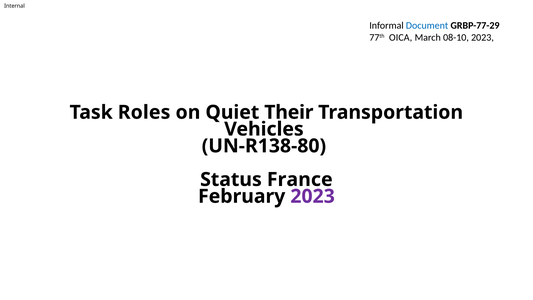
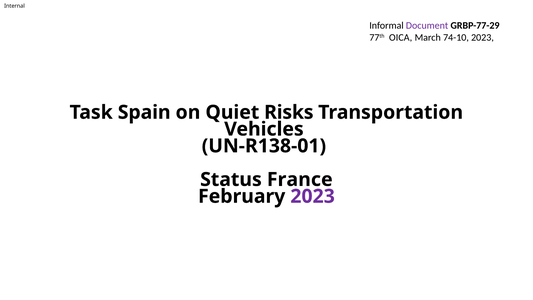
Document colour: blue -> purple (427, 25)
08-10: 08-10 -> 74-10 (456, 37)
Roles: Roles -> Spain (144, 112)
Their: Their -> Risks (289, 112)
UN-R138-80: UN-R138-80 -> UN-R138-01 (264, 146)
